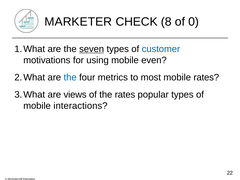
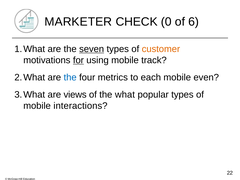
8: 8 -> 0 (166, 22)
0: 0 -> 6 (194, 22)
customer colour: blue -> orange (161, 49)
for underline: none -> present (78, 60)
even: even -> track (154, 60)
most: most -> each (151, 77)
mobile rates: rates -> even (206, 77)
the rates: rates -> what (125, 95)
